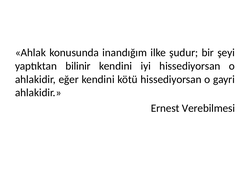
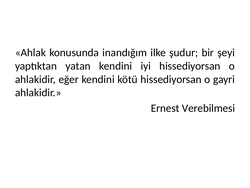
bilinir: bilinir -> yatan (78, 66)
